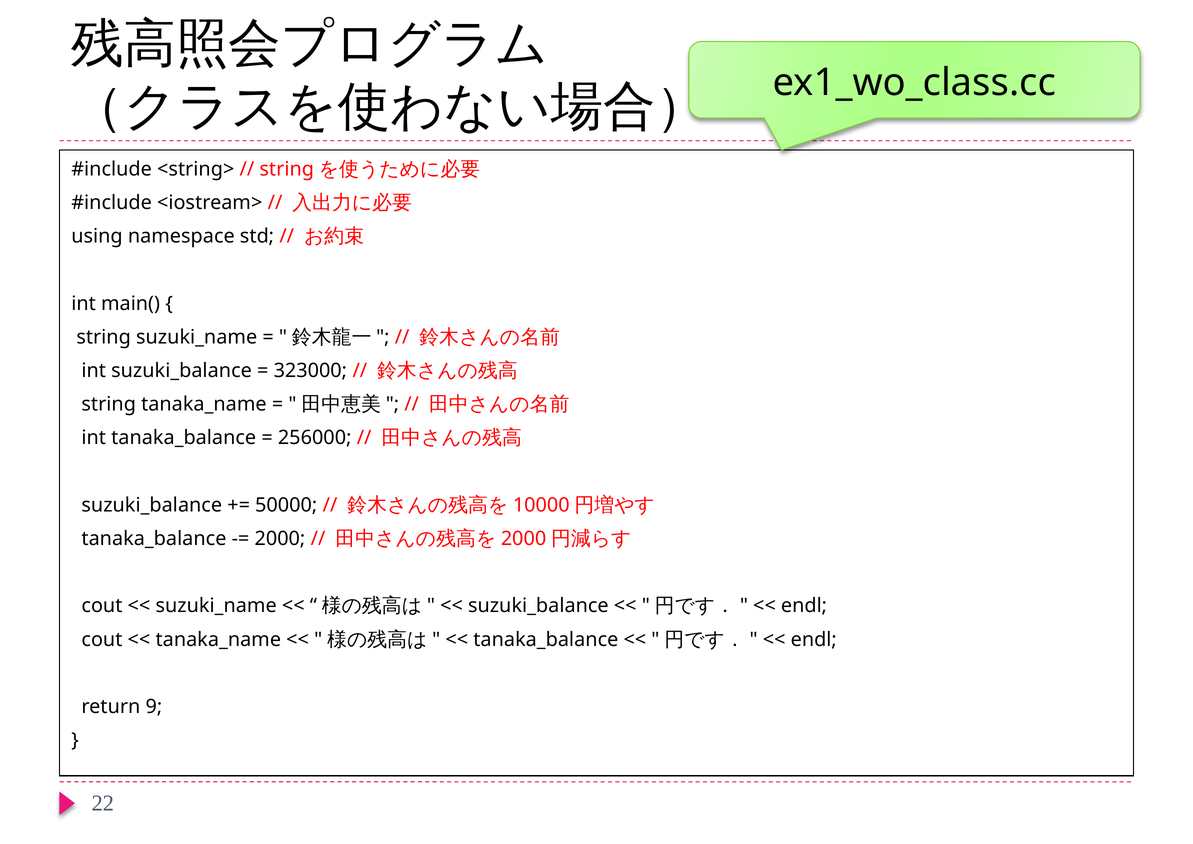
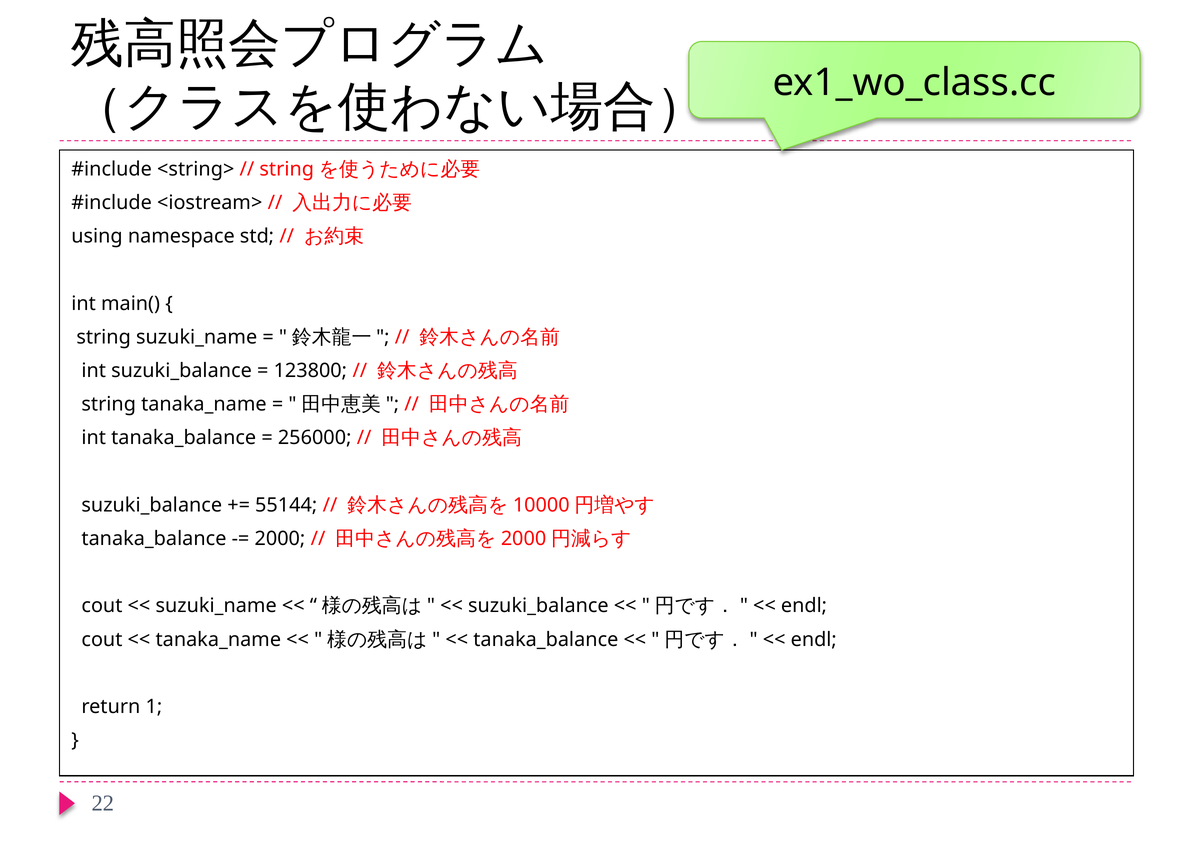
323000: 323000 -> 123800 (310, 371)
50000: 50000 -> 55144 (286, 505)
9: 9 -> 1 (154, 706)
